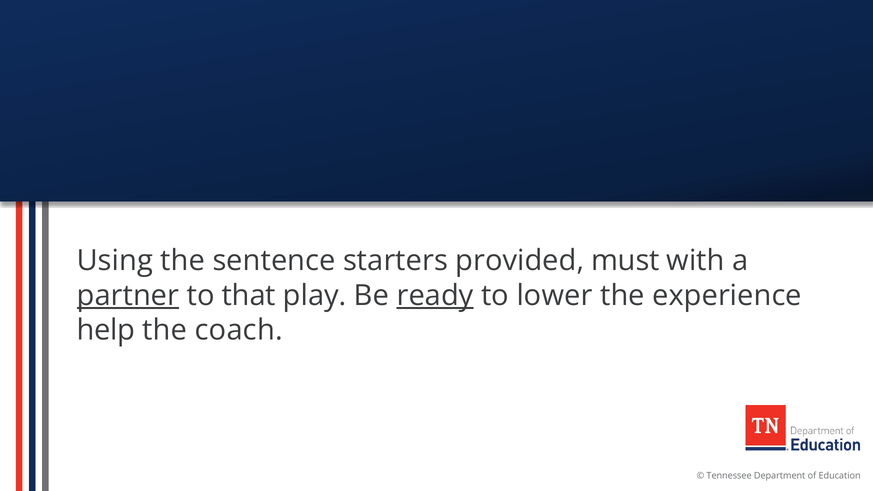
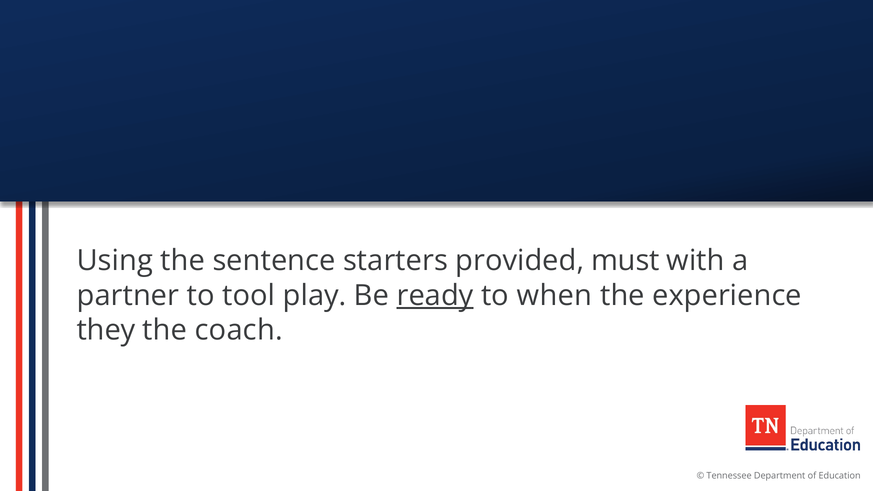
partner underline: present -> none (128, 296)
that: that -> tool (249, 296)
lower: lower -> when (554, 296)
help: help -> they (106, 331)
